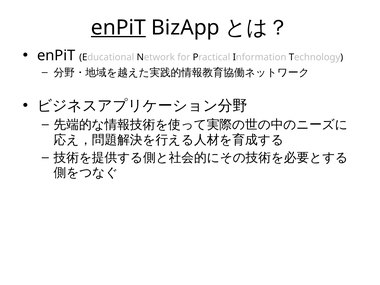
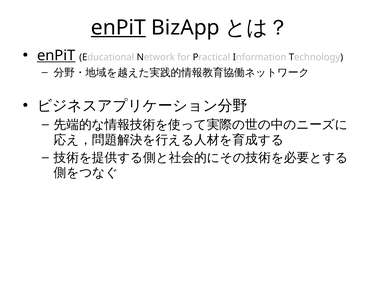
enPiT underline: none -> present (56, 56)
